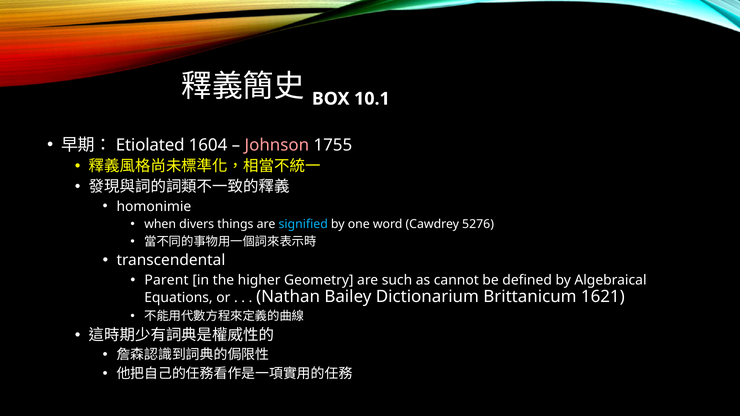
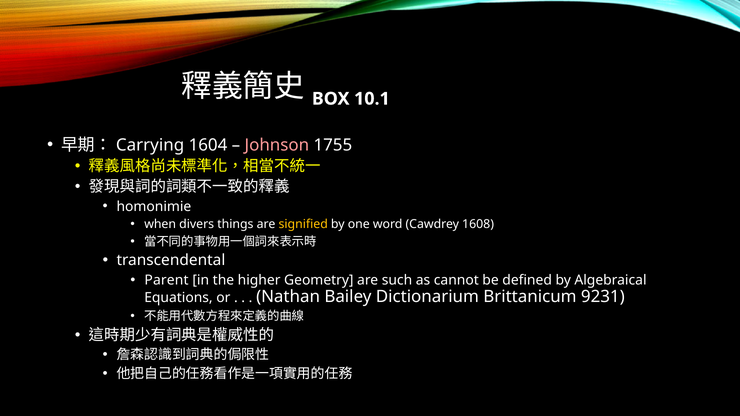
Etiolated: Etiolated -> Carrying (150, 145)
signiﬁed colour: light blue -> yellow (303, 225)
5276: 5276 -> 1608 (478, 225)
1621: 1621 -> 9231 (603, 297)
